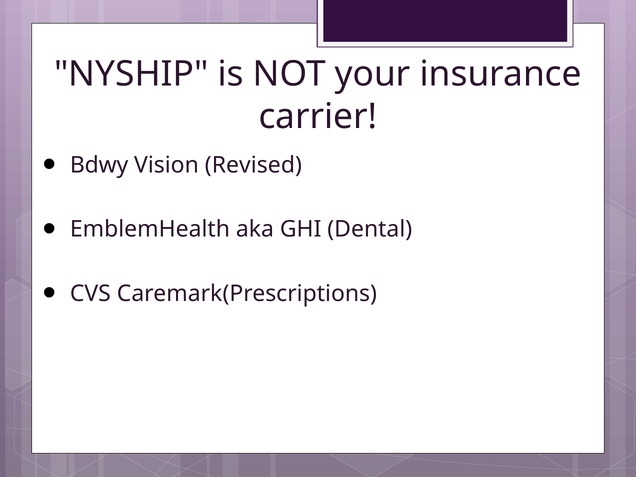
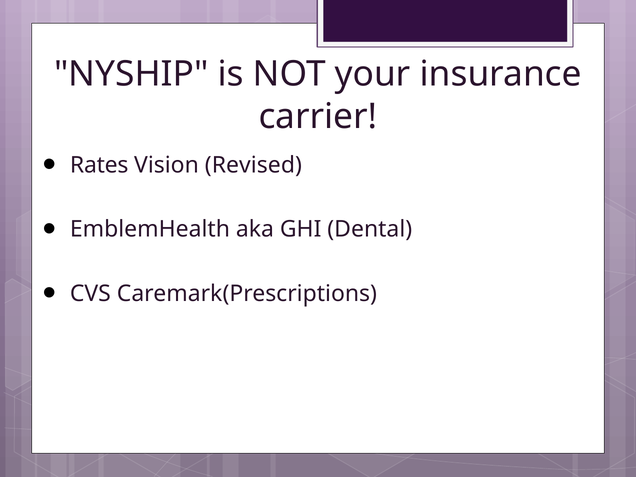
Bdwy: Bdwy -> Rates (99, 165)
